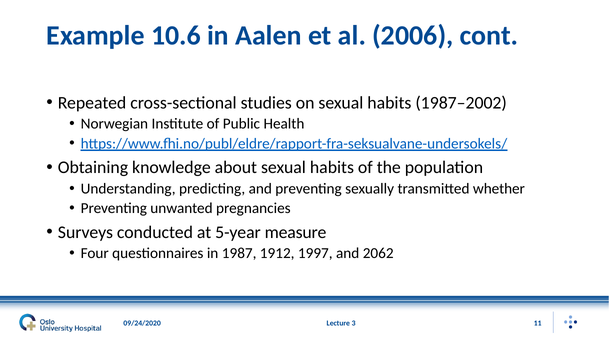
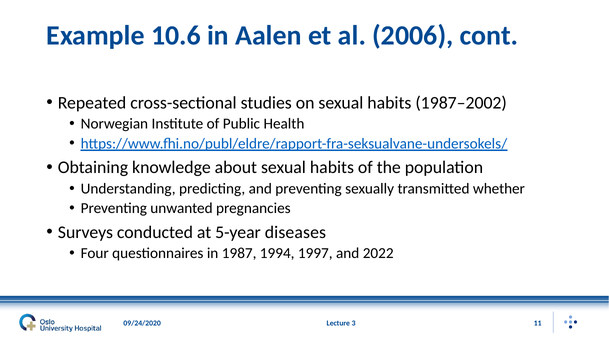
measure: measure -> diseases (295, 233)
1912: 1912 -> 1994 (277, 254)
2062: 2062 -> 2022 (378, 254)
